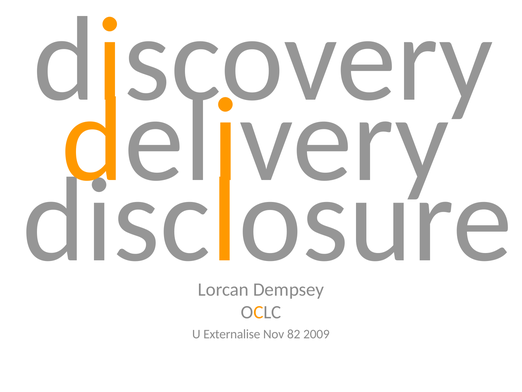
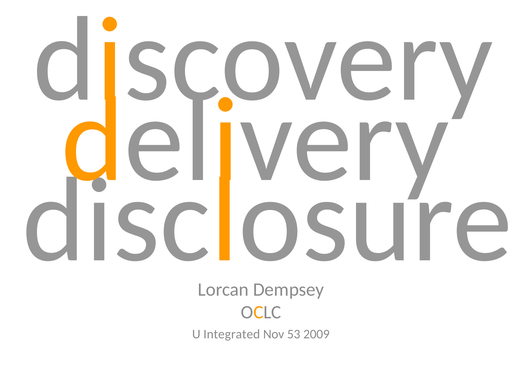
Externalise: Externalise -> Integrated (232, 334)
82: 82 -> 53 (294, 334)
